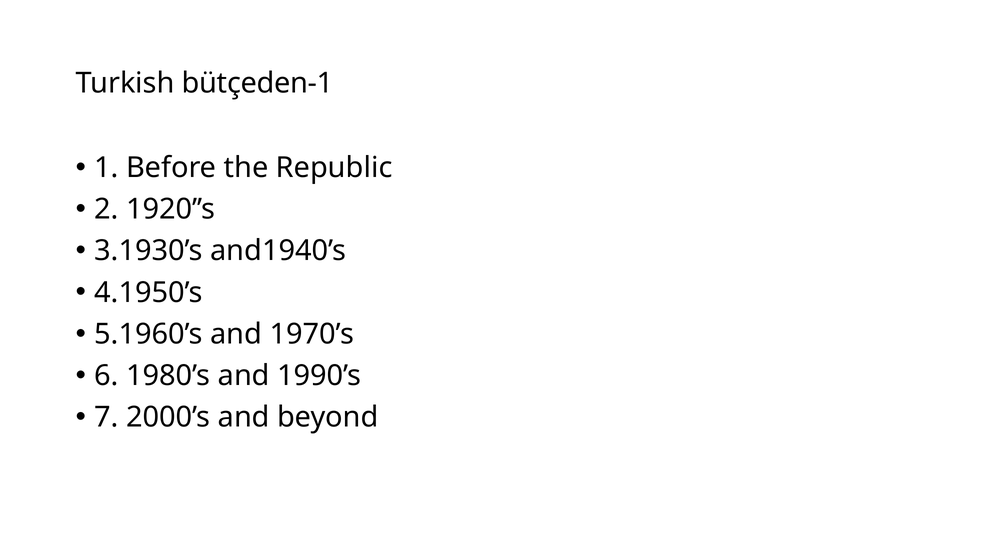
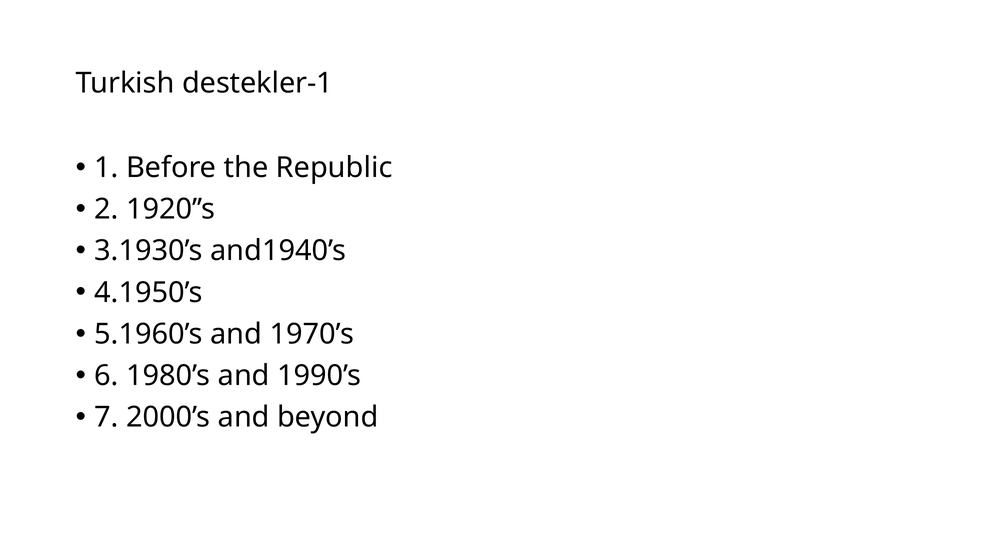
bütçeden-1: bütçeden-1 -> destekler-1 (258, 84)
